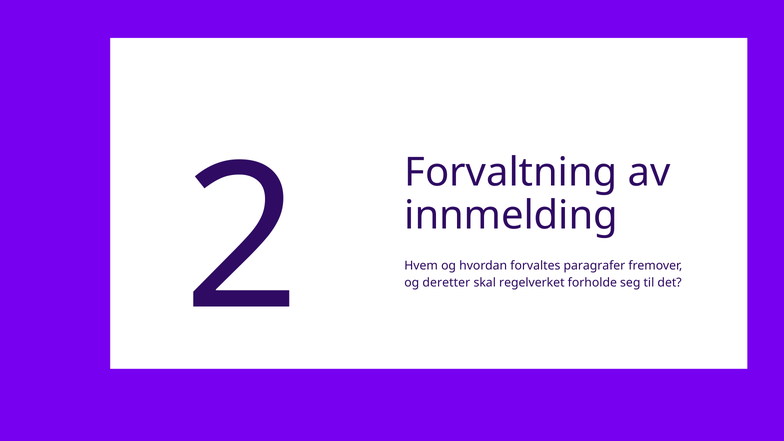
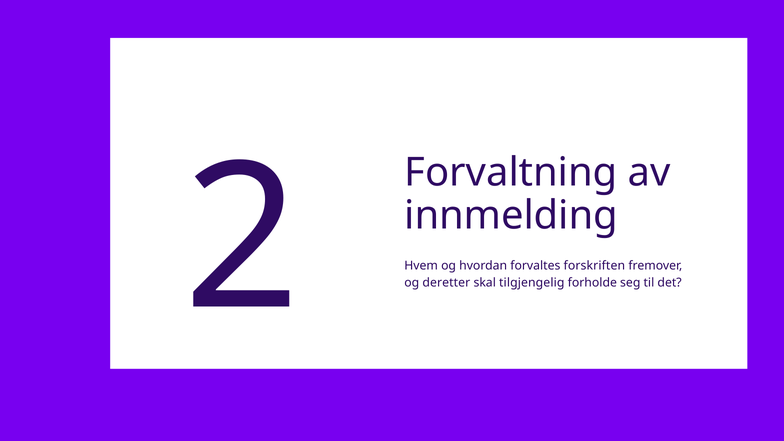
paragrafer: paragrafer -> forskriften (594, 266)
regelverket: regelverket -> tilgjengelig (532, 283)
